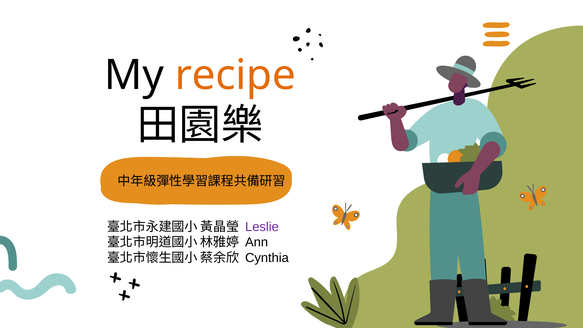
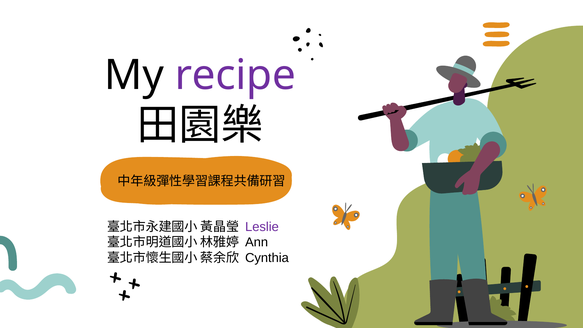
recipe colour: orange -> purple (235, 75)
